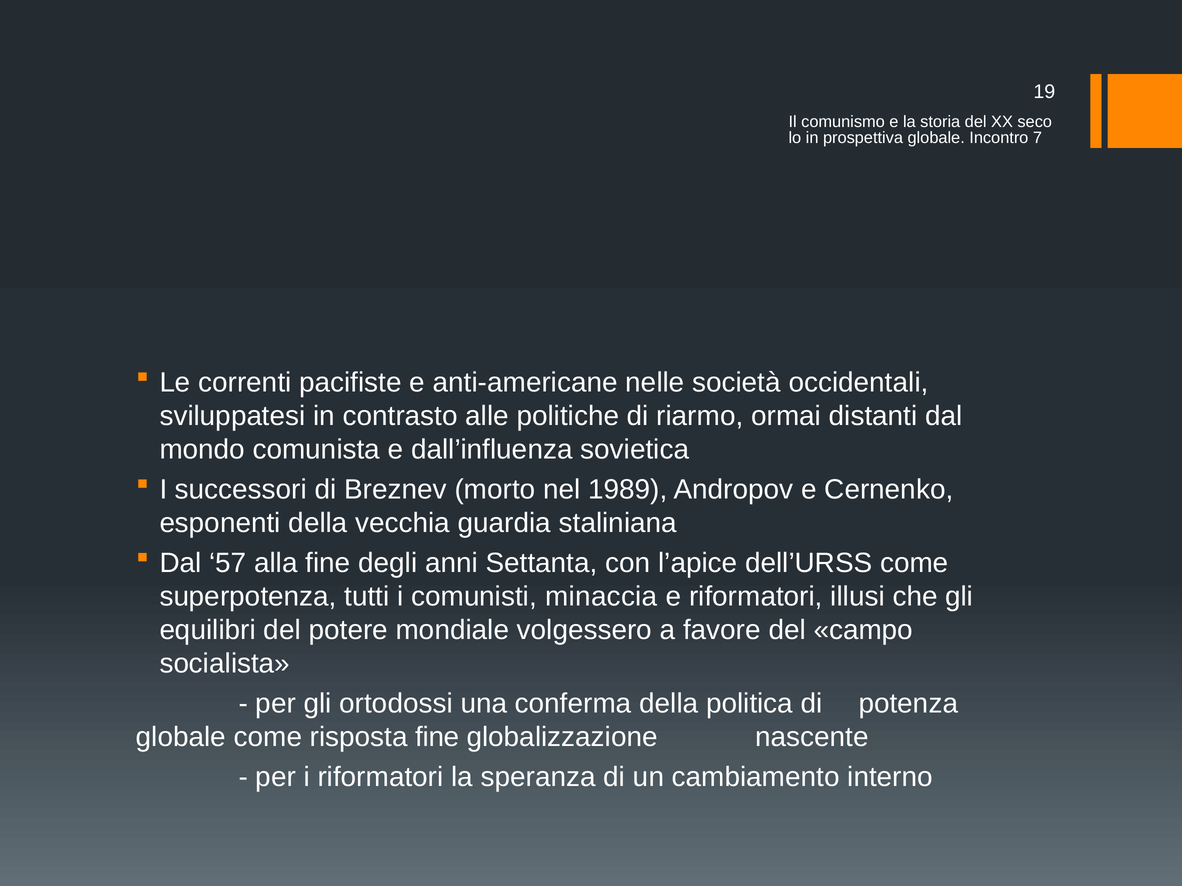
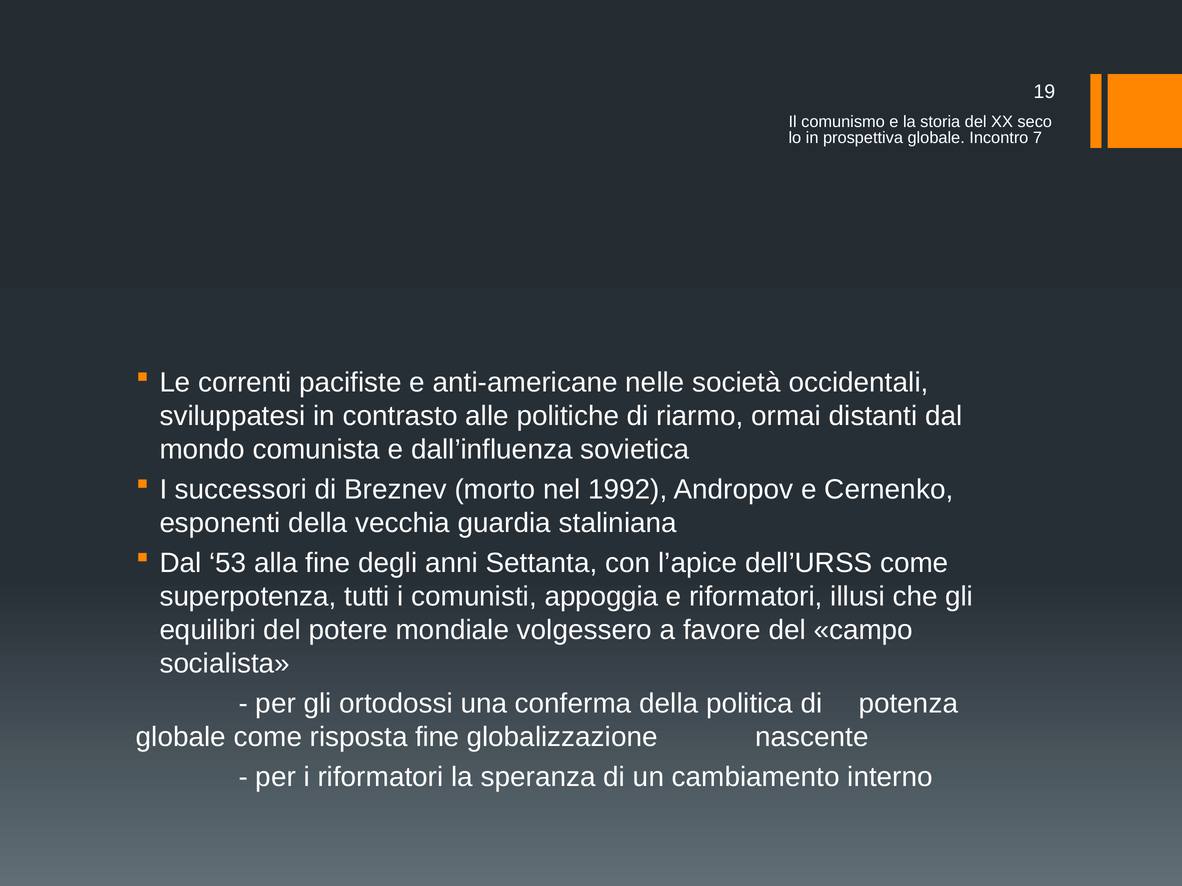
1989: 1989 -> 1992 (628, 490)
57: 57 -> 53 (228, 563)
minaccia: minaccia -> appoggia (602, 597)
